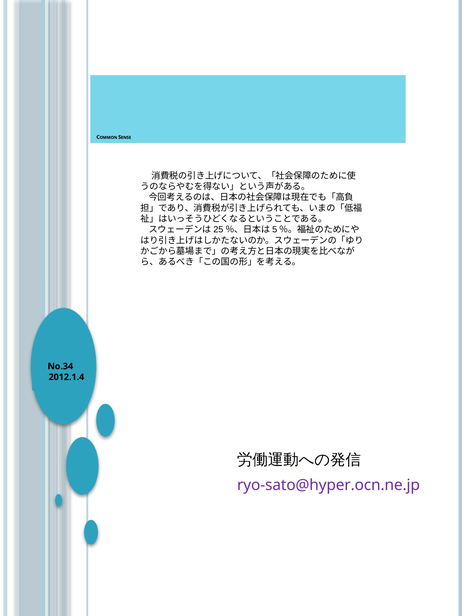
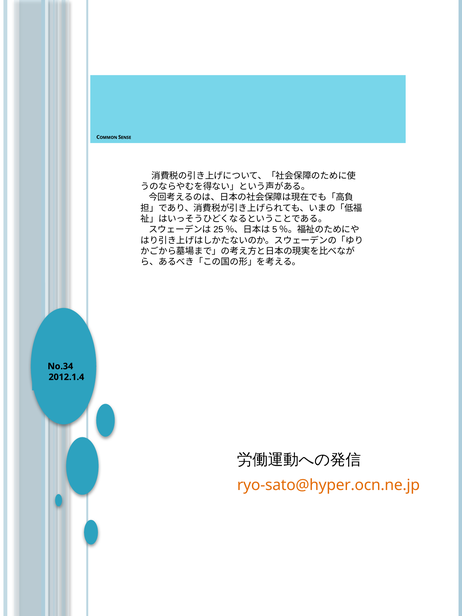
ryo-sato@hyper.ocn.ne.jp colour: purple -> orange (328, 485)
